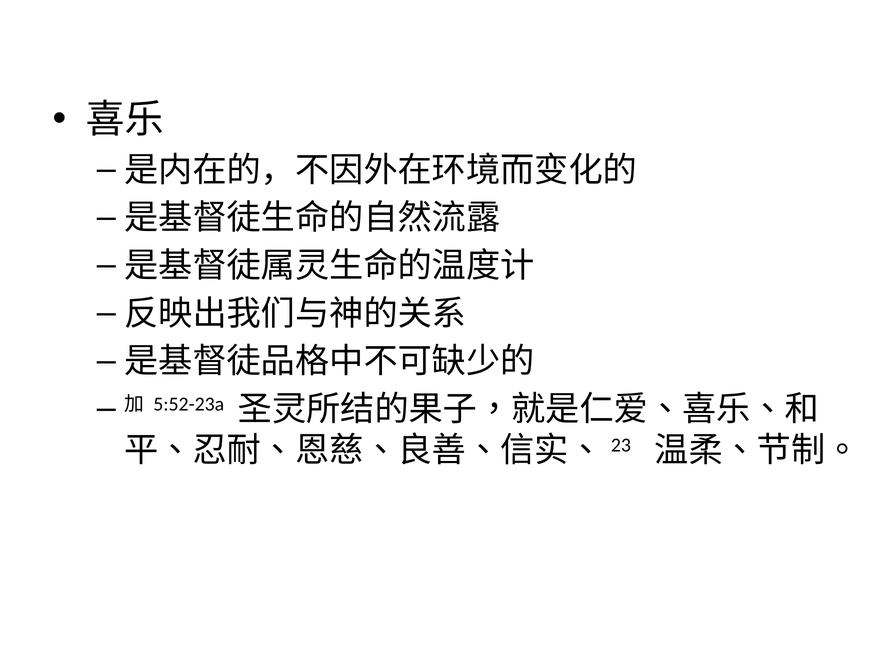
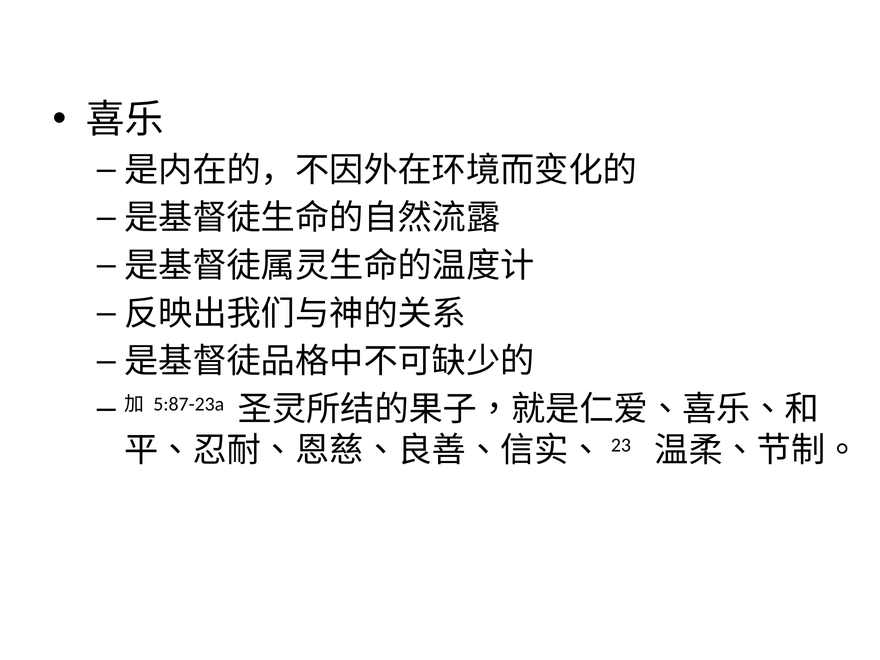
5:52-23a: 5:52-23a -> 5:87-23a (189, 404)
